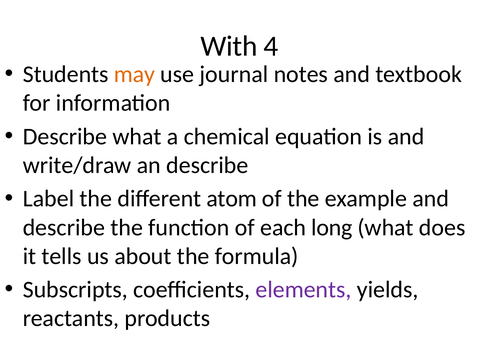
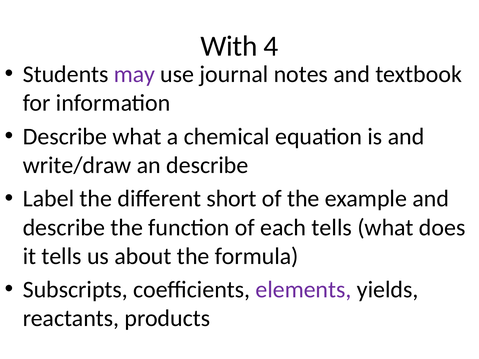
may colour: orange -> purple (135, 74)
atom: atom -> short (232, 199)
each long: long -> tells (332, 228)
